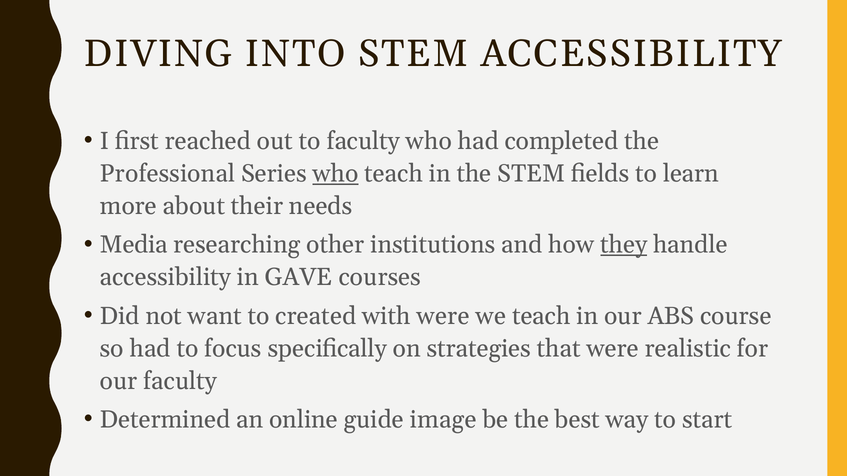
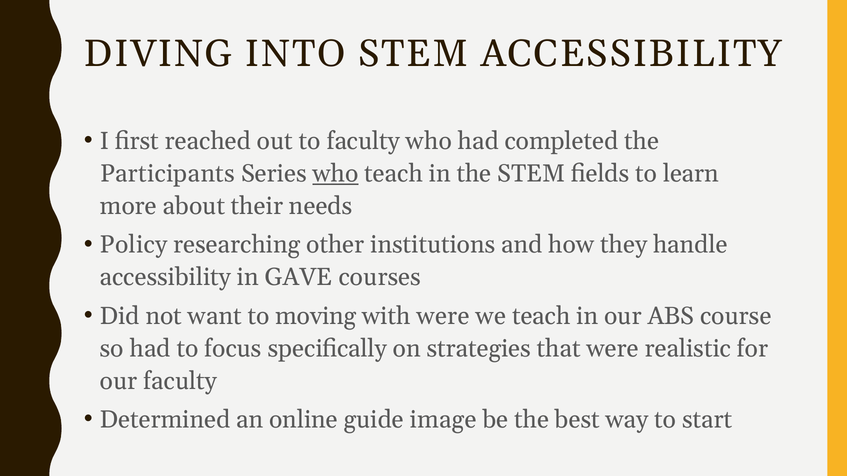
Professional: Professional -> Participants (167, 174)
Media: Media -> Policy (134, 245)
they underline: present -> none (624, 245)
created: created -> moving (316, 316)
